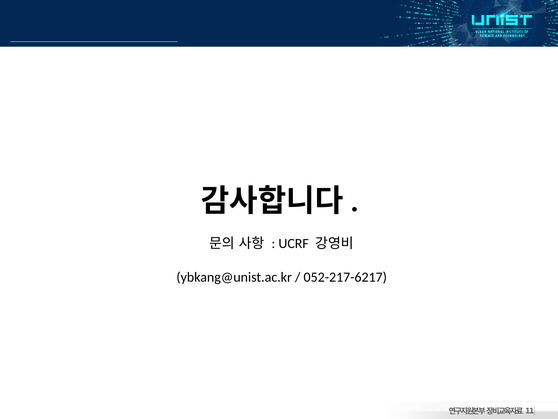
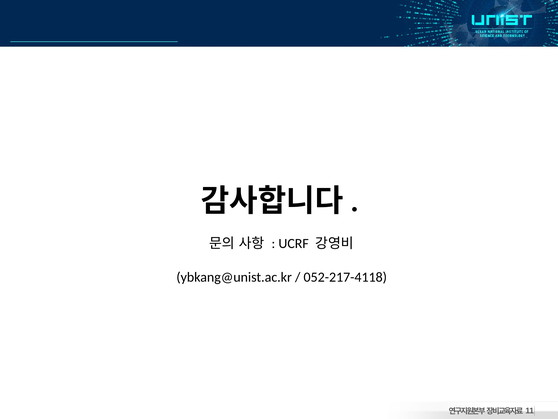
052-217-6217: 052-217-6217 -> 052-217-4118 (345, 277)
